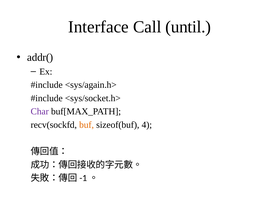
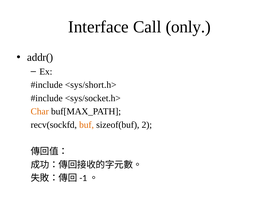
until: until -> only (188, 27)
<sys/again.h>: <sys/again.h> -> <sys/short.h> (91, 85)
Char colour: purple -> orange (40, 112)
4: 4 -> 2 (147, 125)
